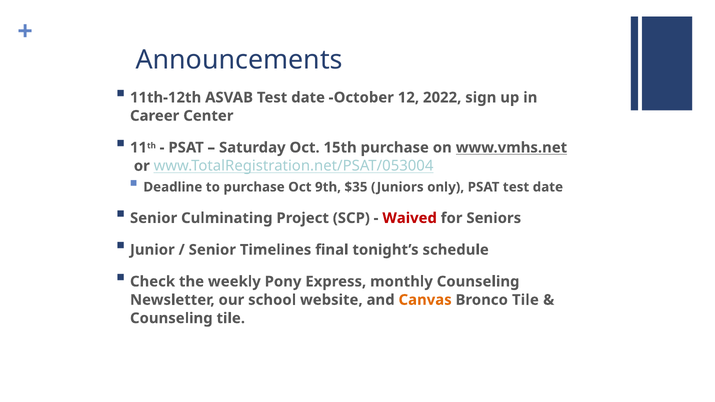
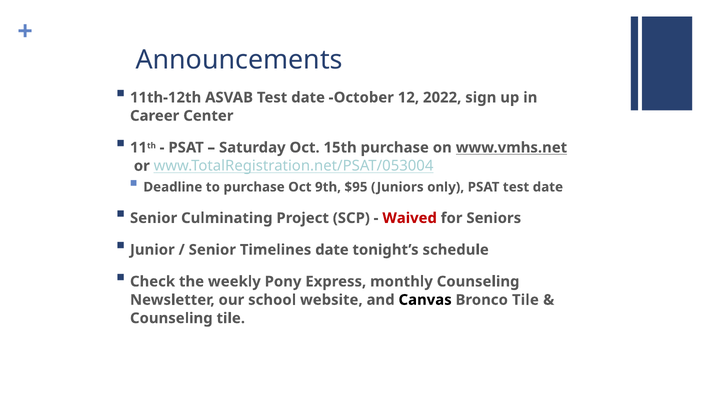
$35: $35 -> $95 (356, 187)
Timelines final: final -> date (332, 250)
Canvas colour: orange -> black (425, 300)
